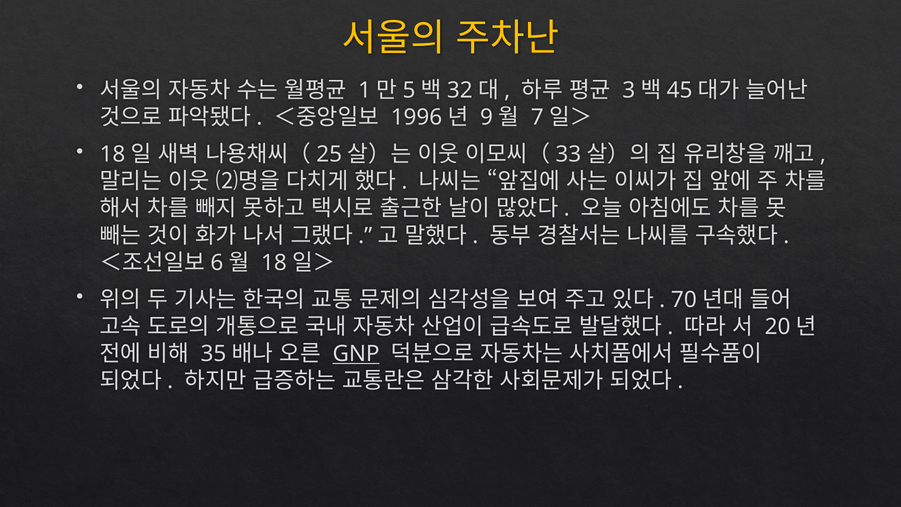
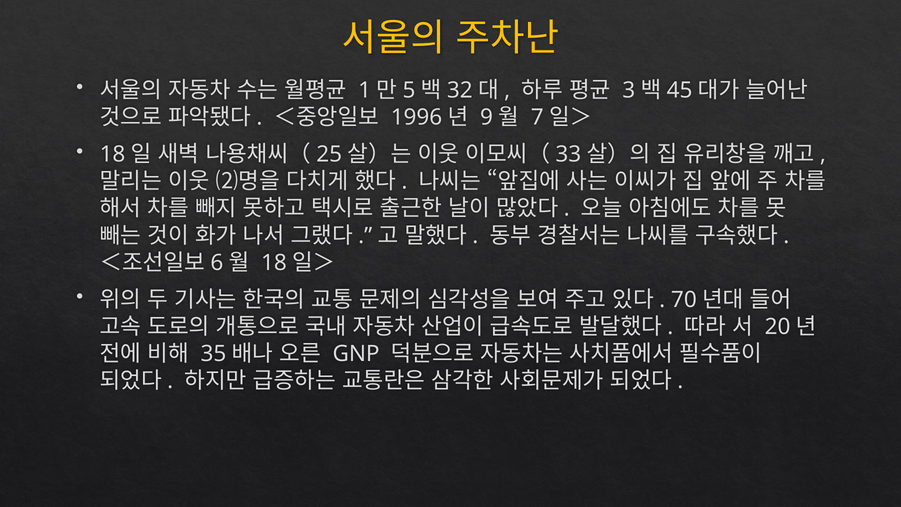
GNP underline: present -> none (356, 354)
